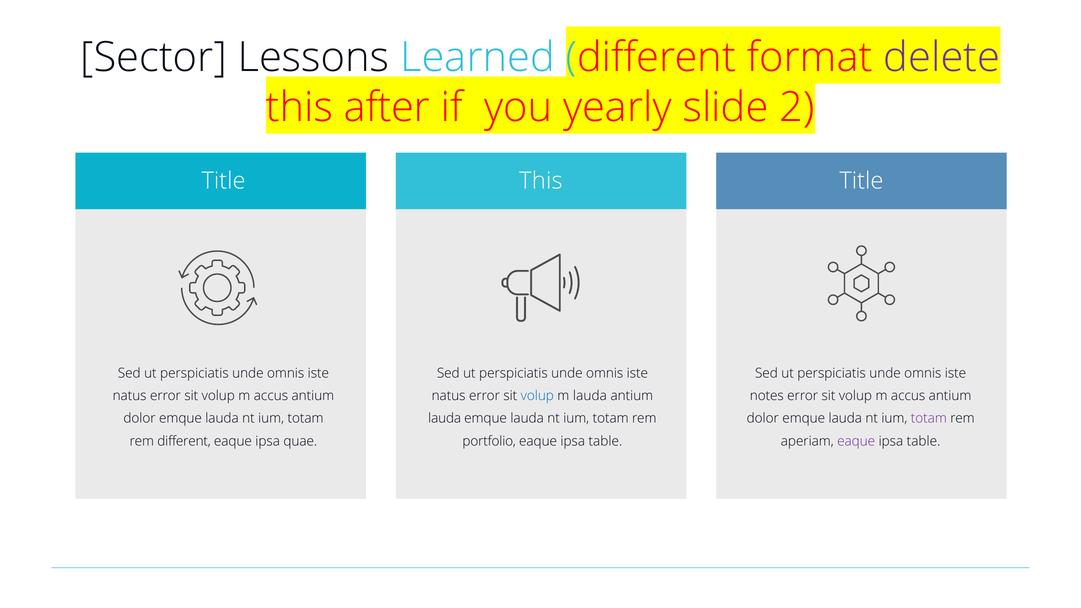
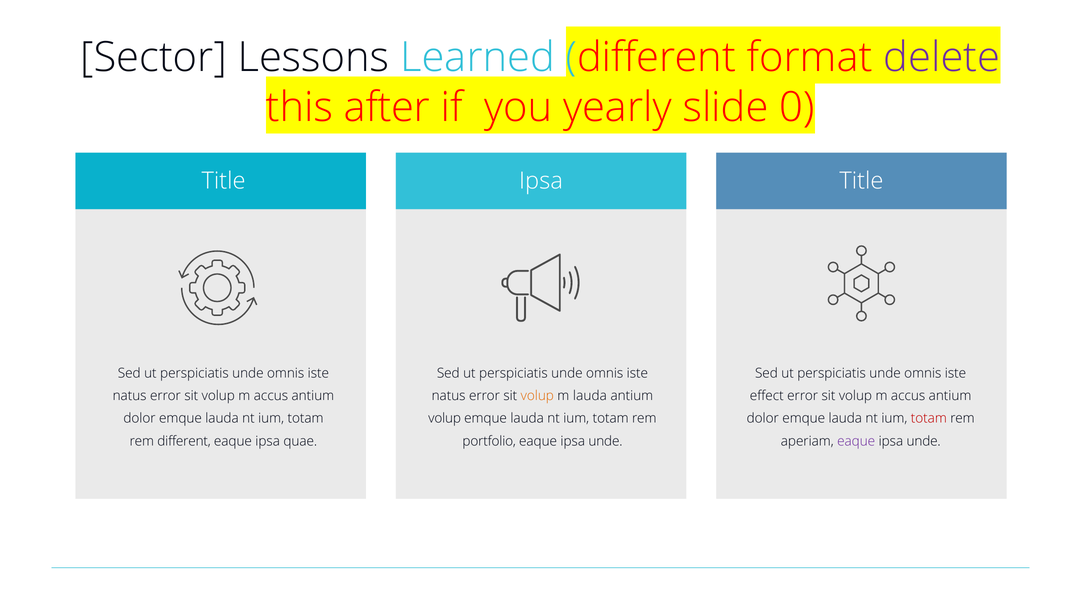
2: 2 -> 0 (797, 107)
This: This -> Ipsa (541, 181)
volup colour: blue -> orange (537, 396)
notes: notes -> effect (767, 396)
lauda: lauda -> volup (445, 419)
totam colour: purple -> red (929, 419)
table: table -> unde (605, 441)
table: table -> unde (924, 441)
